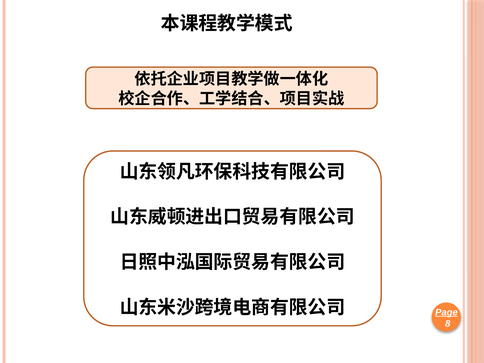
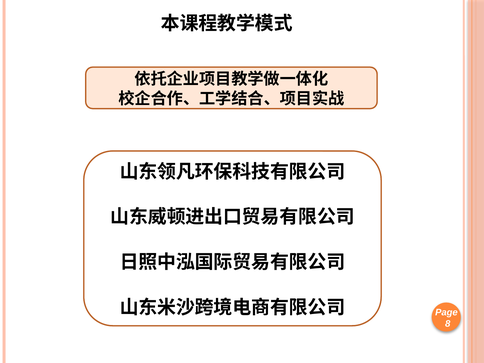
Page underline: present -> none (446, 312)
